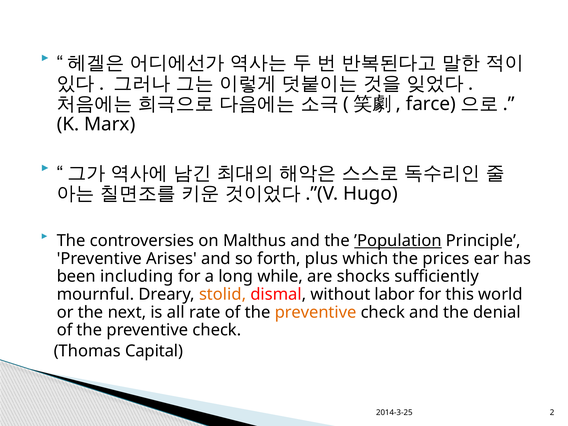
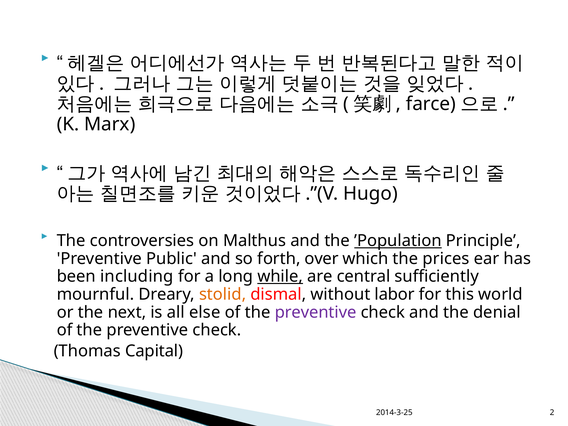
Arises: Arises -> Public (171, 259)
plus: plus -> over (322, 259)
while underline: none -> present (280, 277)
shocks: shocks -> central (364, 277)
rate: rate -> else (205, 312)
preventive colour: orange -> purple (316, 312)
